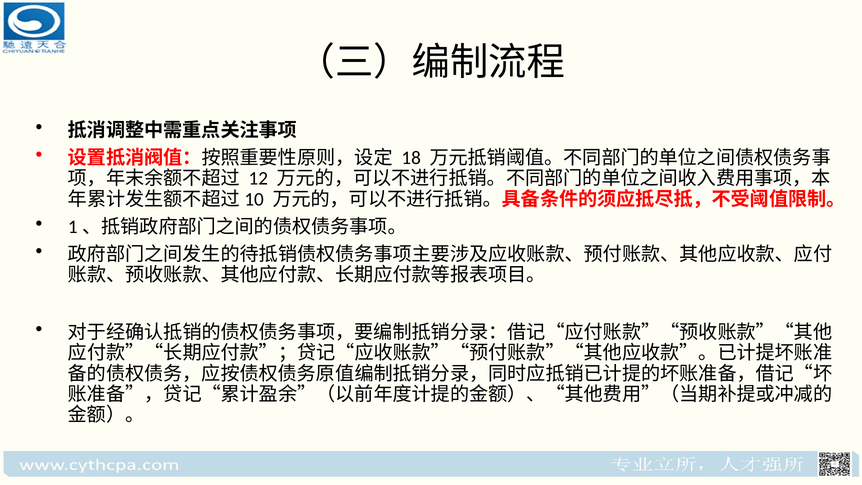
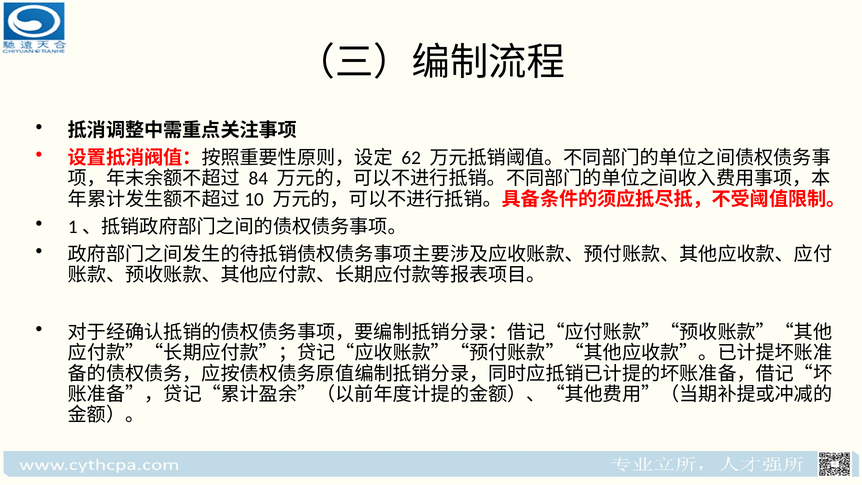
18: 18 -> 62 (411, 158)
12: 12 -> 84 (258, 179)
